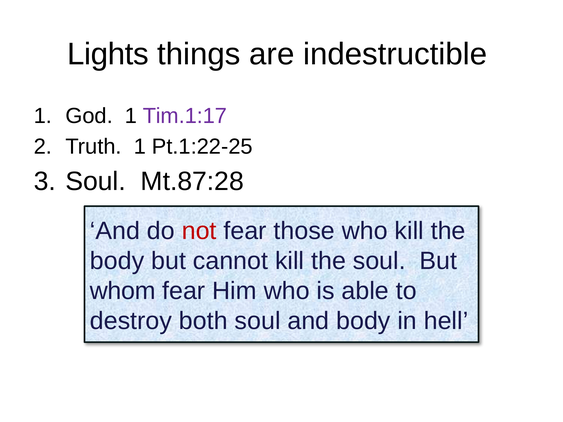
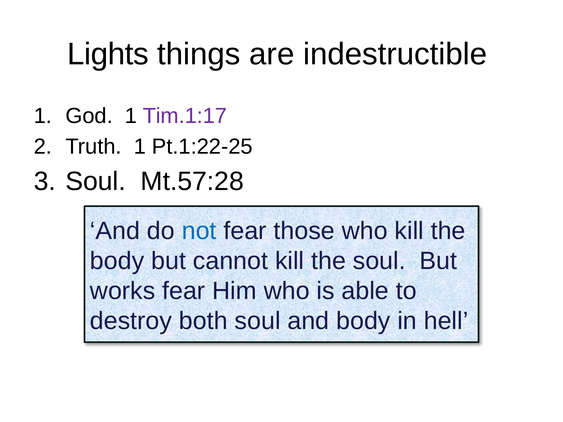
Mt.87:28: Mt.87:28 -> Mt.57:28 (192, 181)
not colour: red -> blue (199, 231)
whom: whom -> works (123, 291)
